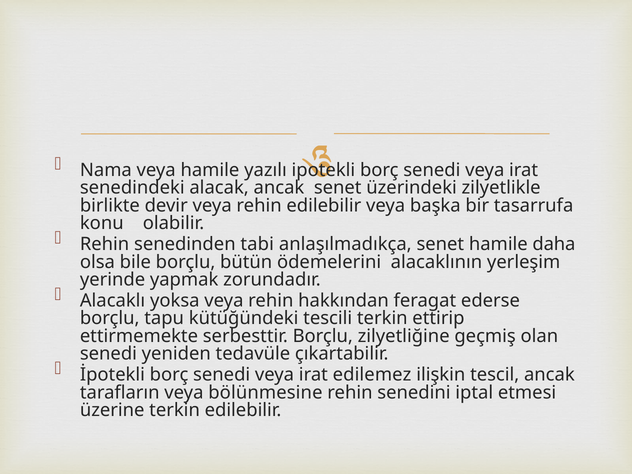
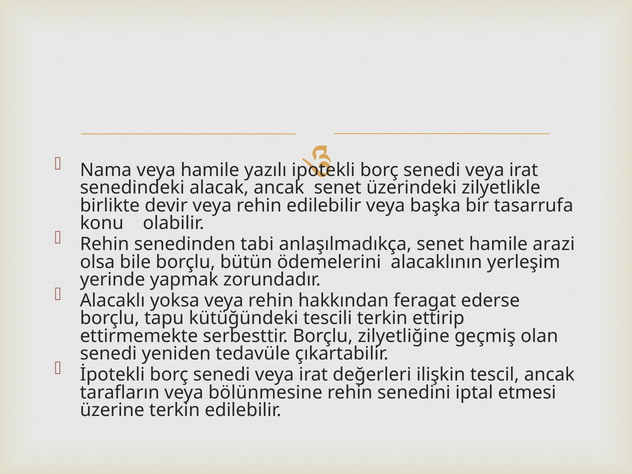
daha: daha -> arazi (554, 244)
edilemez: edilemez -> değerleri (372, 375)
